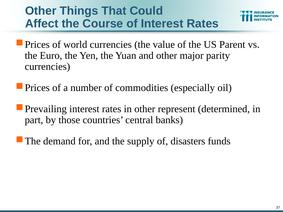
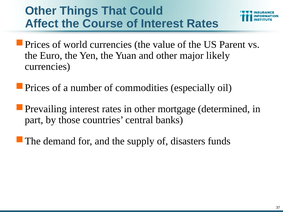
parity: parity -> likely (218, 56)
represent: represent -> mortgage (177, 109)
